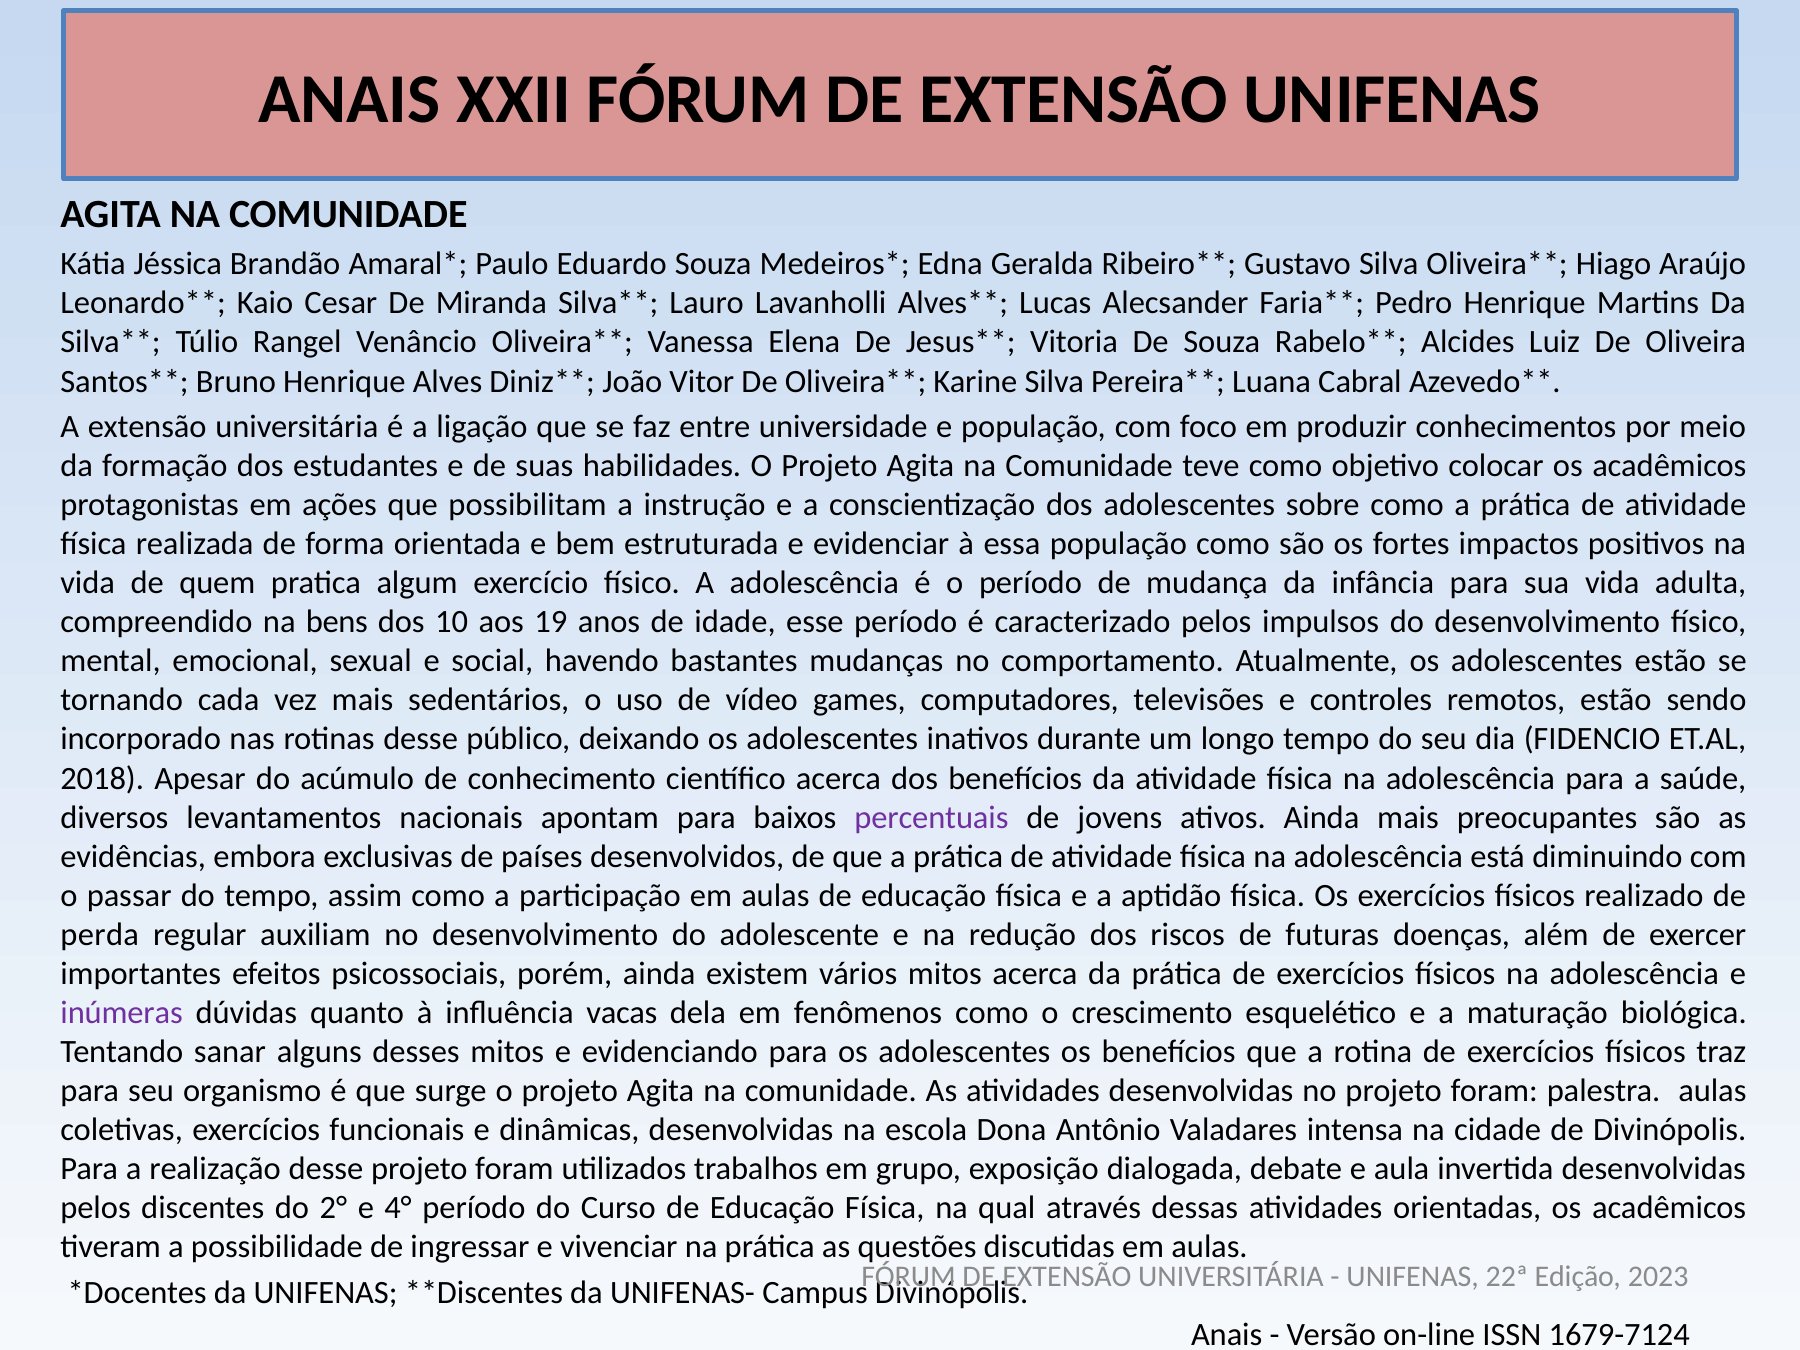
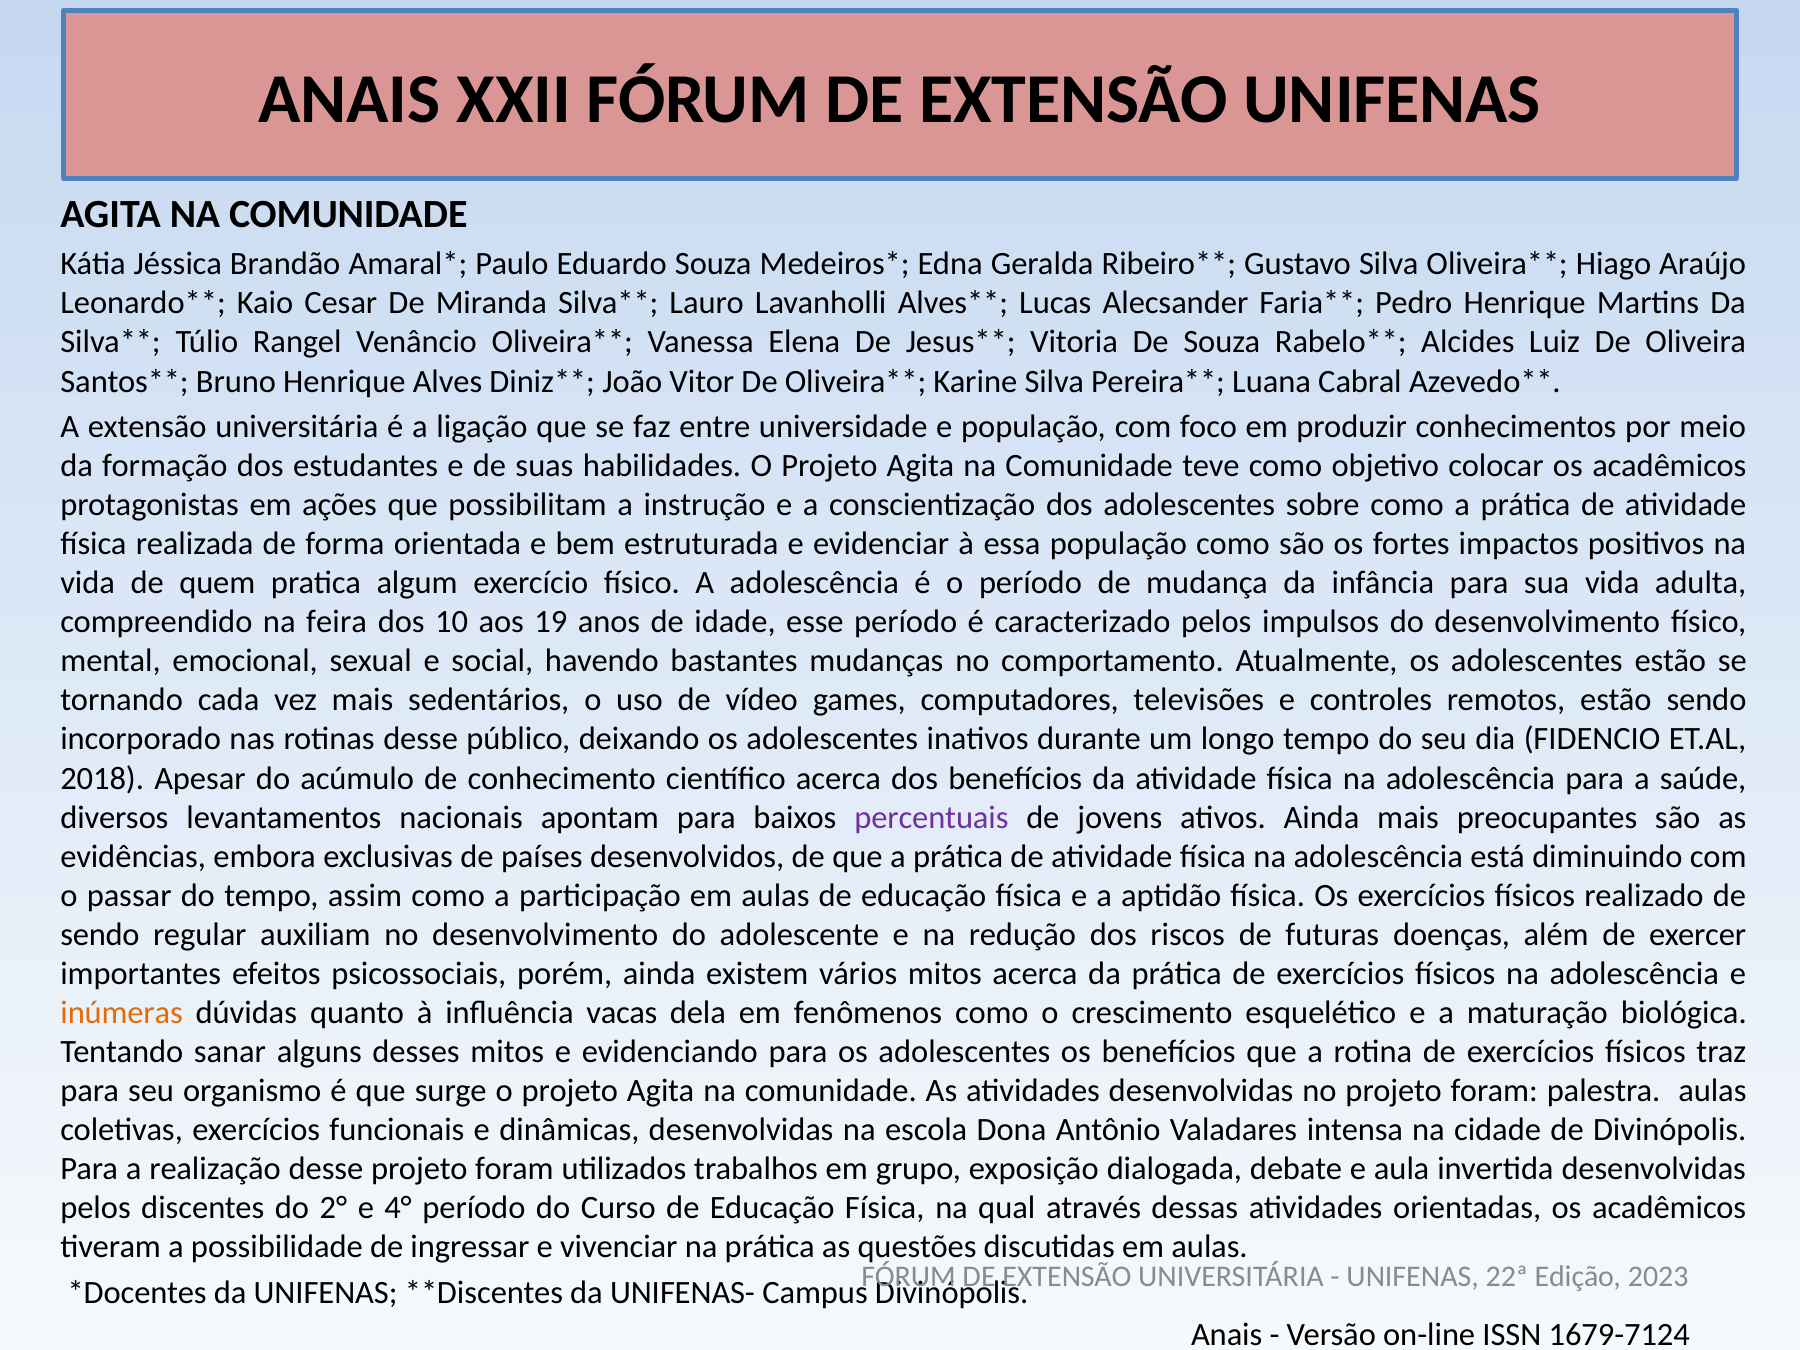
bens: bens -> feira (337, 622)
perda: perda -> sendo (100, 934)
inúmeras colour: purple -> orange (122, 1013)
